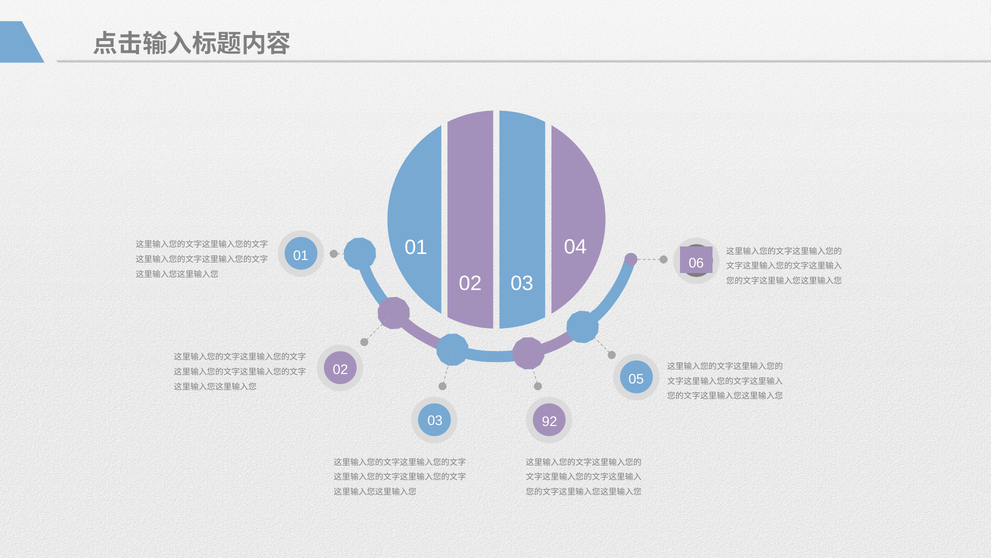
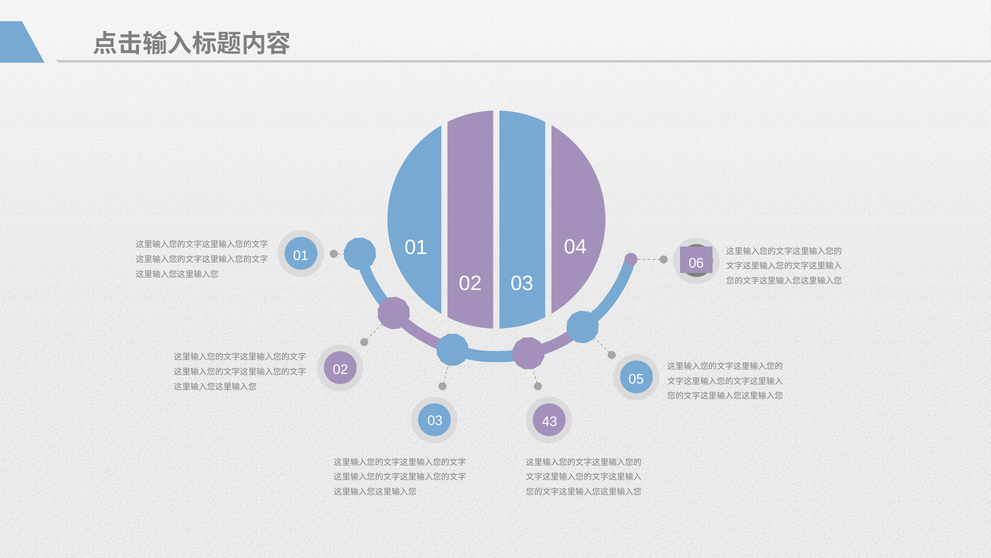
92: 92 -> 43 (550, 421)
